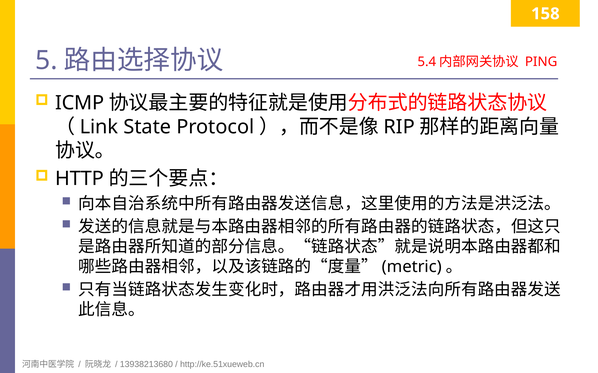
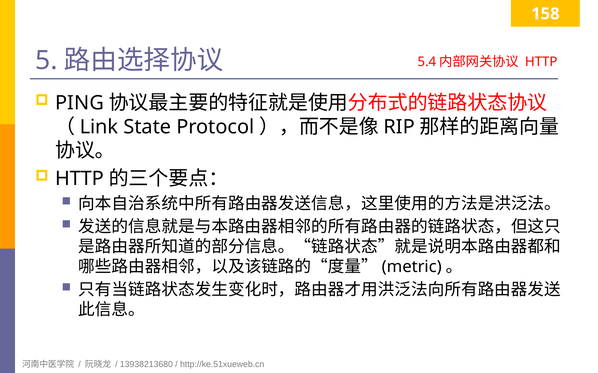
PING: PING -> HTTP (541, 62)
ICMP: ICMP -> PING (79, 103)
